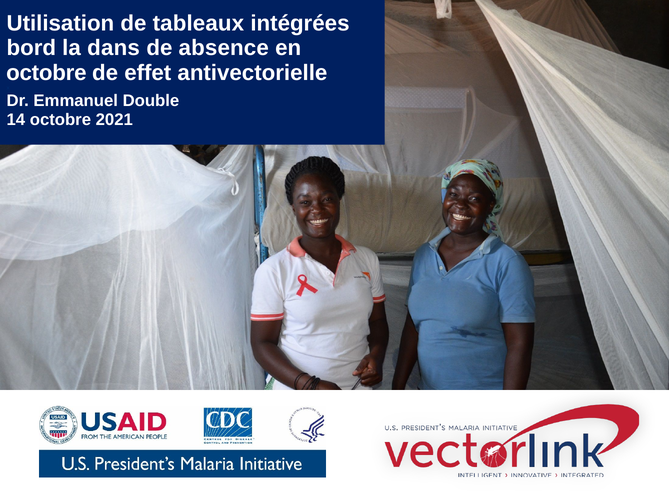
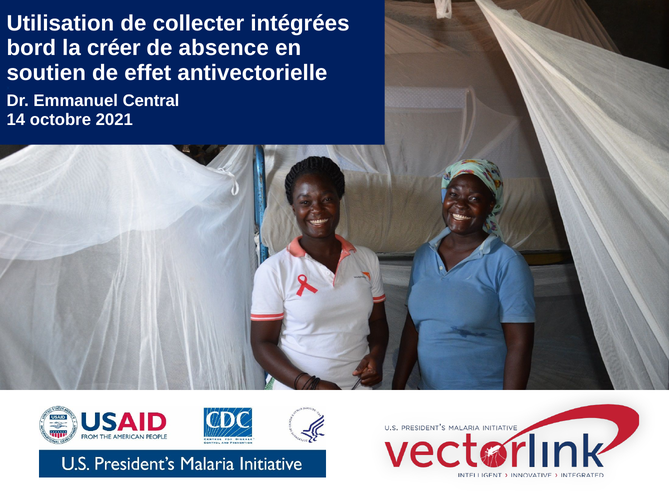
tableaux: tableaux -> collecter (198, 23)
dans: dans -> créer (114, 48)
octobre: octobre -> soutien (46, 73)
Double: Double -> Central (151, 101)
